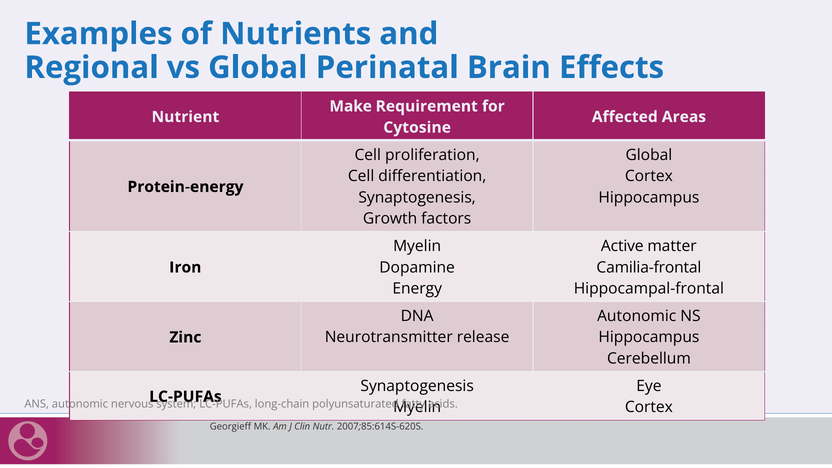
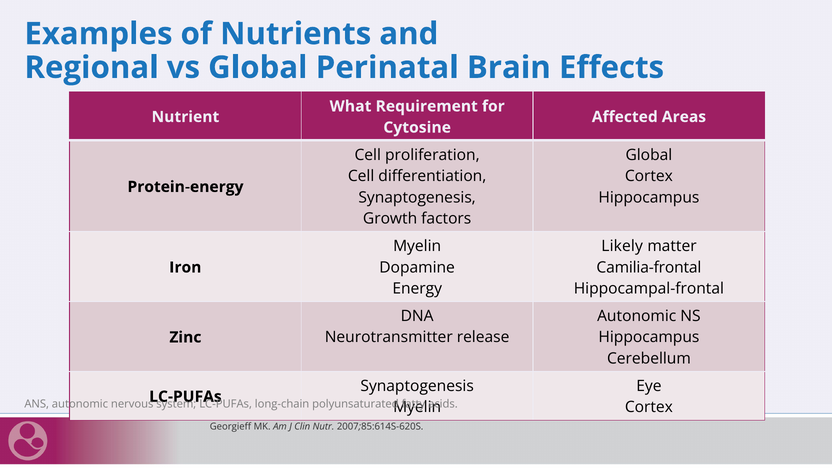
Make: Make -> What (351, 106)
Active: Active -> Likely (622, 246)
